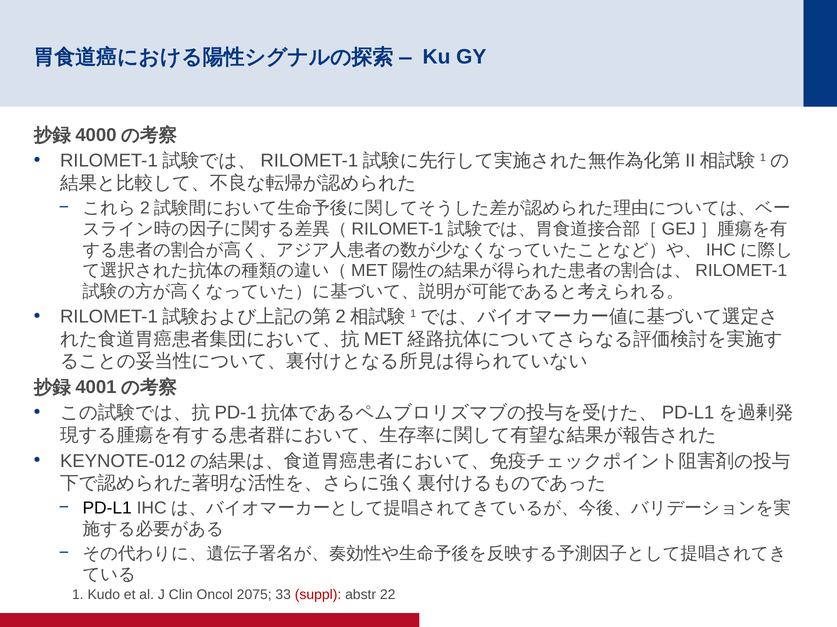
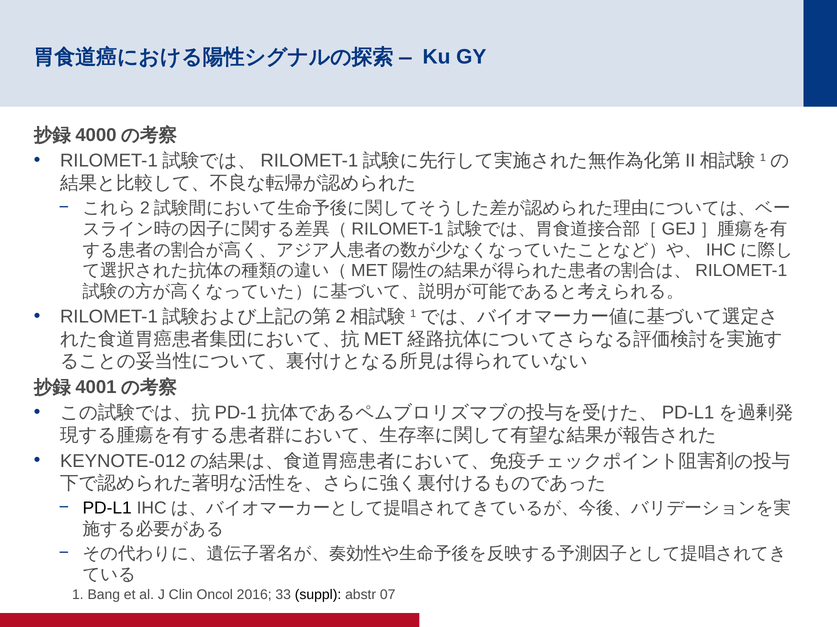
Kudo: Kudo -> Bang (104, 595)
2075: 2075 -> 2016 (254, 595)
suppl colour: red -> black (318, 595)
22: 22 -> 07 (388, 595)
